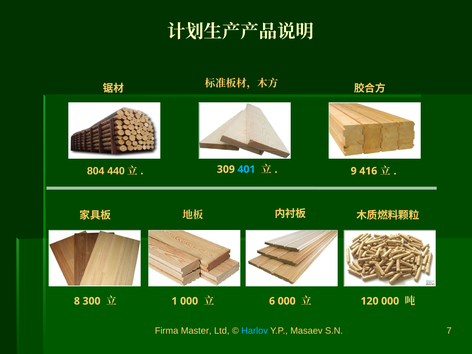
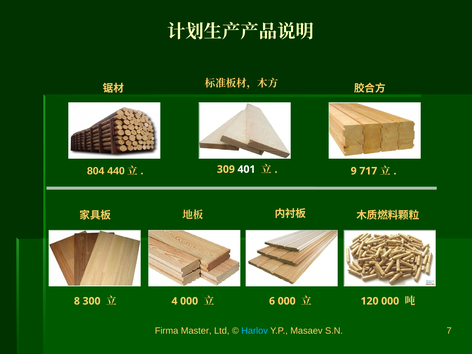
401 colour: light blue -> white (246, 169)
416: 416 -> 717 (368, 171)
1: 1 -> 4 (174, 301)
